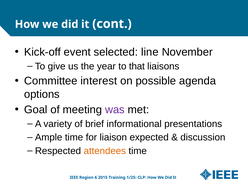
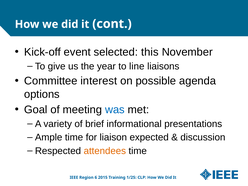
line: line -> this (150, 52)
that: that -> line (137, 66)
was colour: purple -> blue (115, 110)
